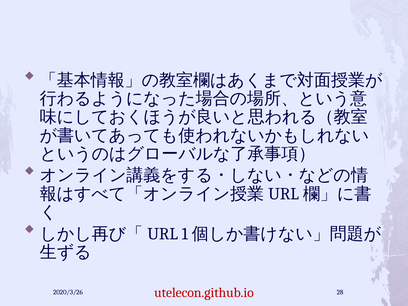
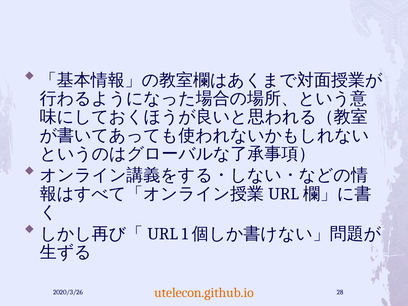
utelecon.github.io colour: red -> orange (204, 293)
